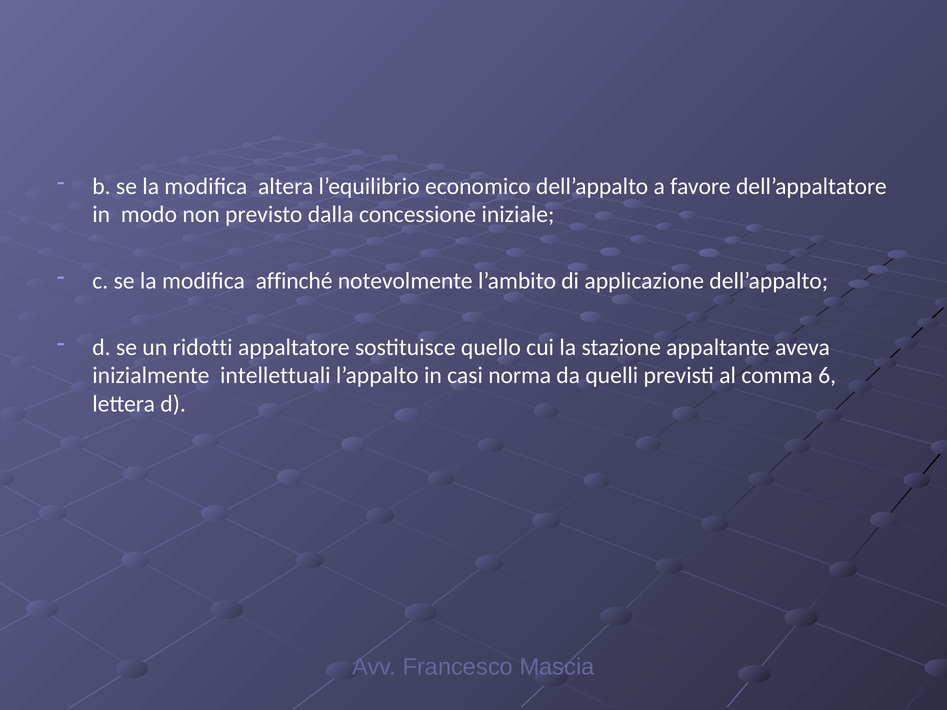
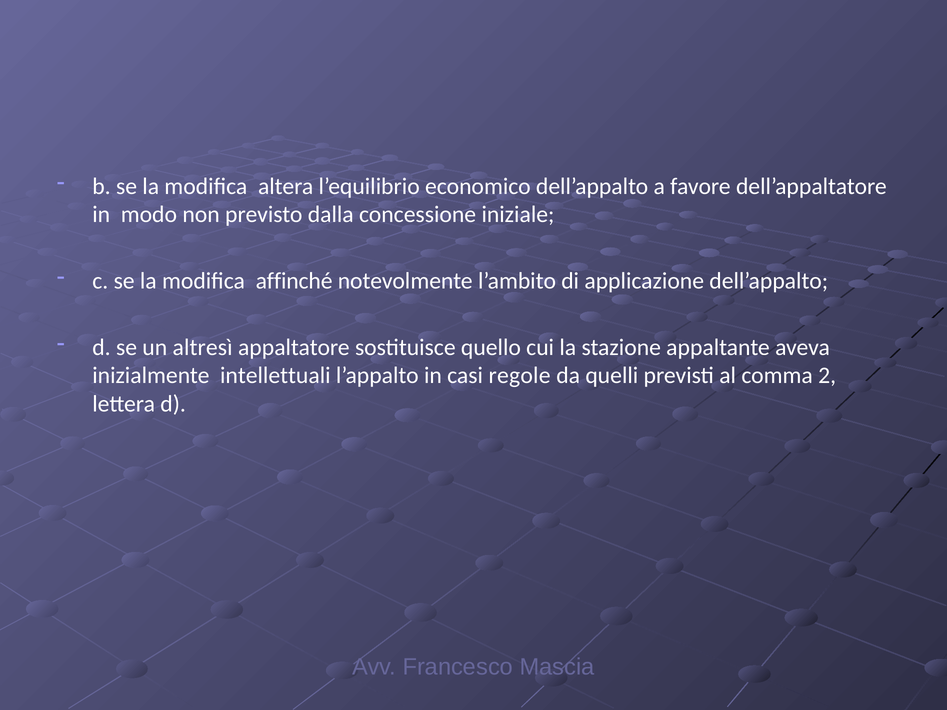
ridotti: ridotti -> altresì (203, 347)
norma: norma -> regole (520, 376)
6: 6 -> 2 (827, 376)
